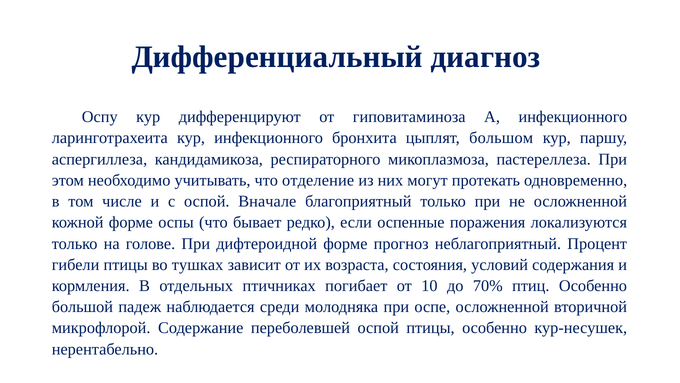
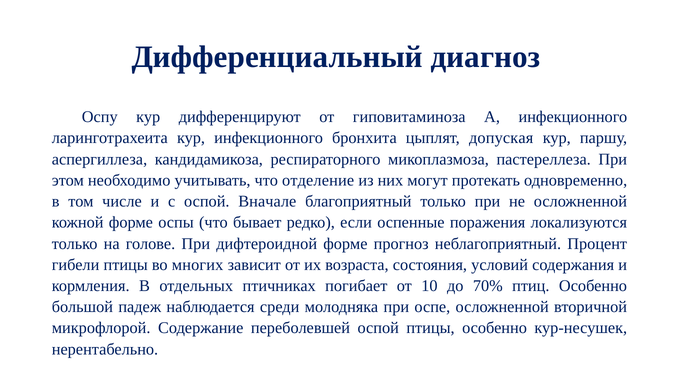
большом: большом -> допуская (501, 138)
тушках: тушках -> многих (198, 264)
